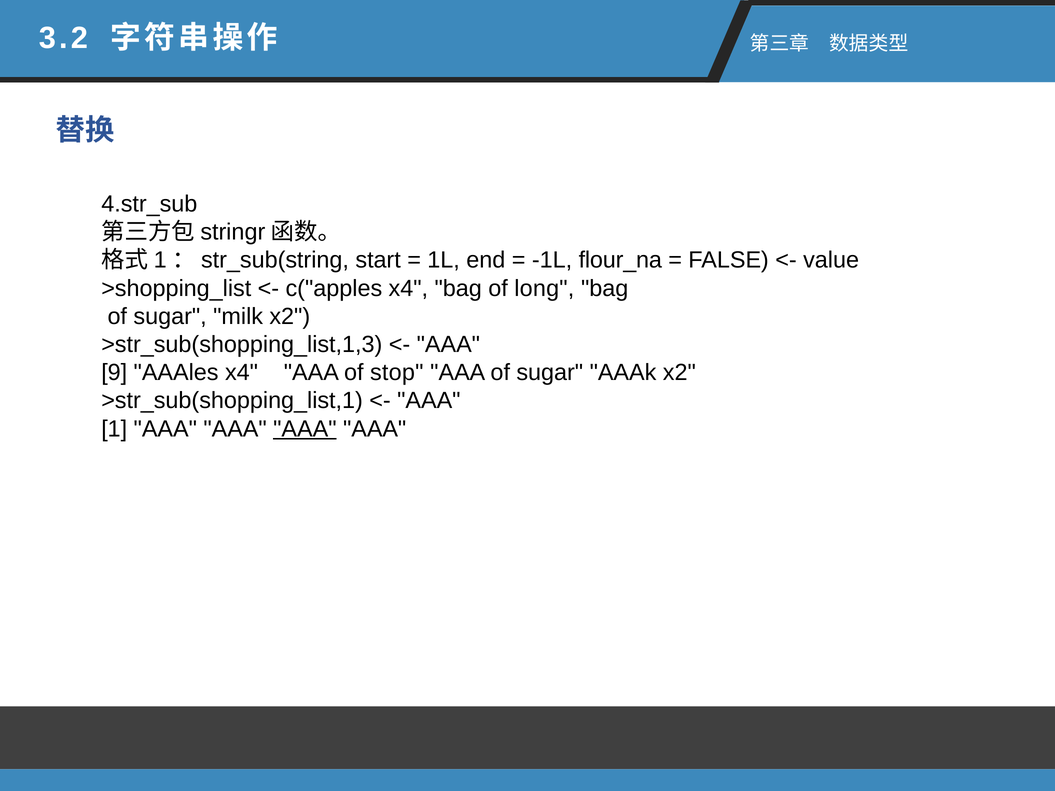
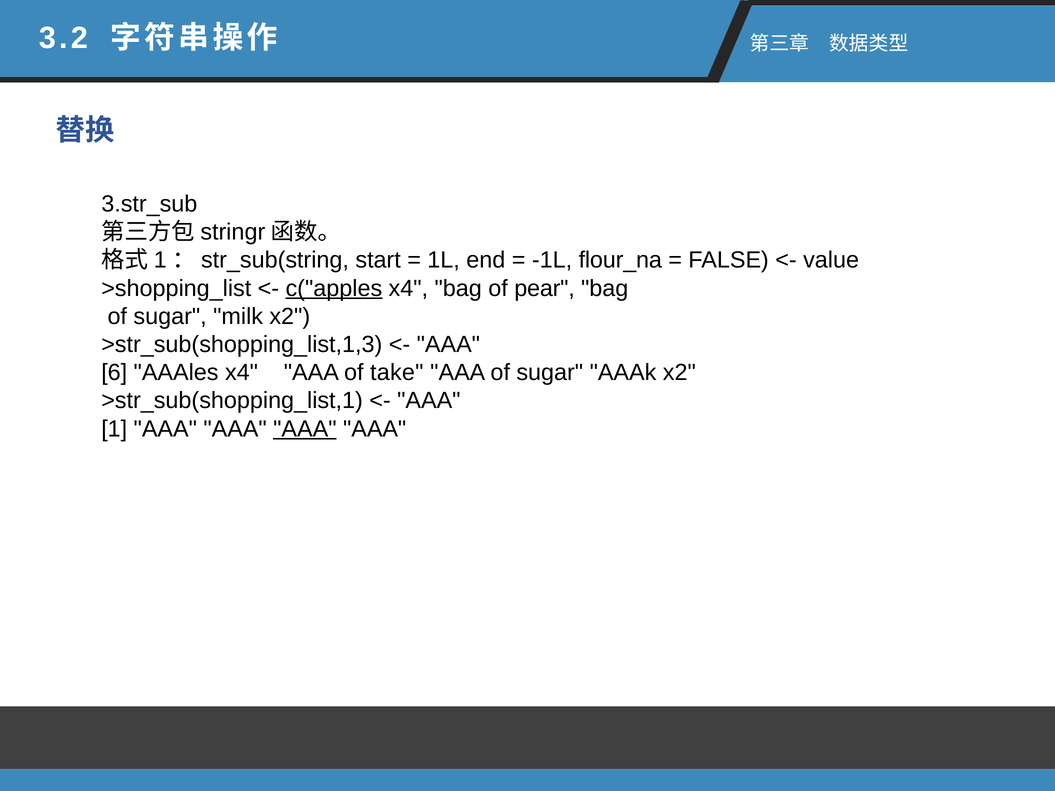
4.str_sub: 4.str_sub -> 3.str_sub (149, 204)
c("apples underline: none -> present (334, 288)
long: long -> pear (545, 288)
9: 9 -> 6 (114, 373)
stop: stop -> take (397, 373)
